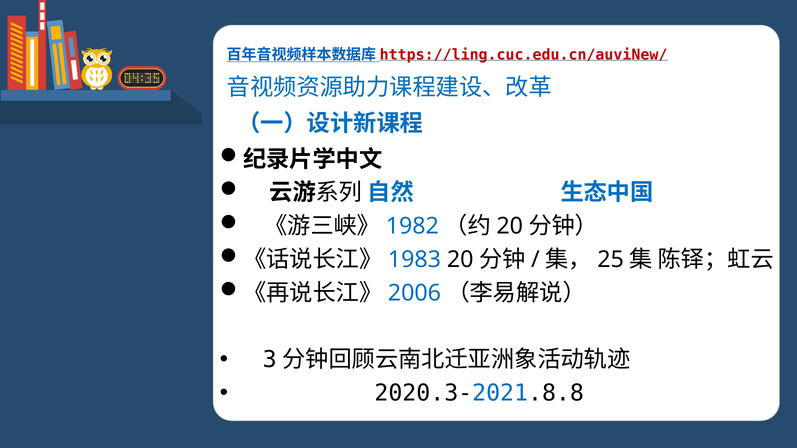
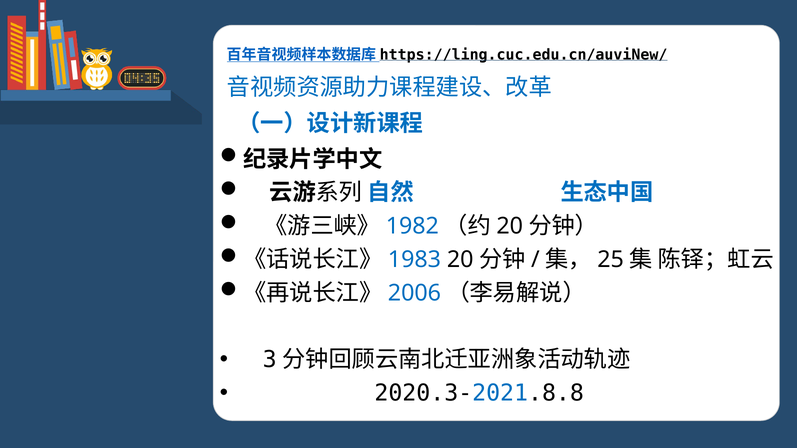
https://ling.cuc.edu.cn/auviNew/ colour: red -> black (524, 55)
